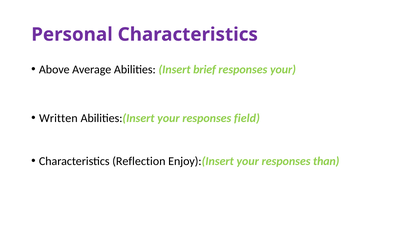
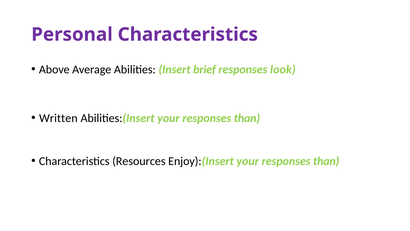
responses your: your -> look (283, 69)
Abilities:(Insert your responses field: field -> than (247, 118)
Reflection: Reflection -> Resources (139, 161)
